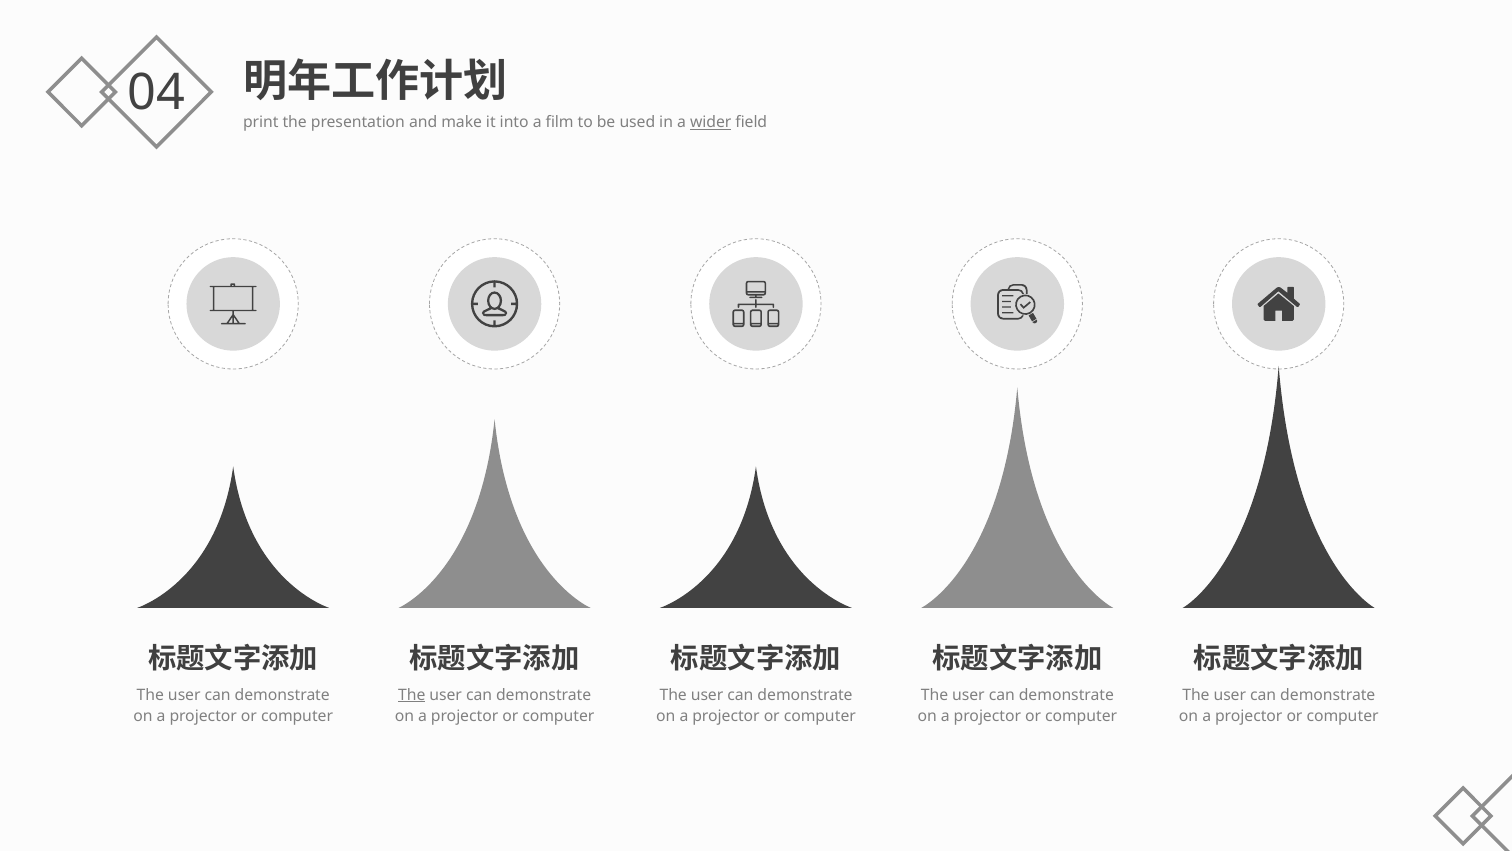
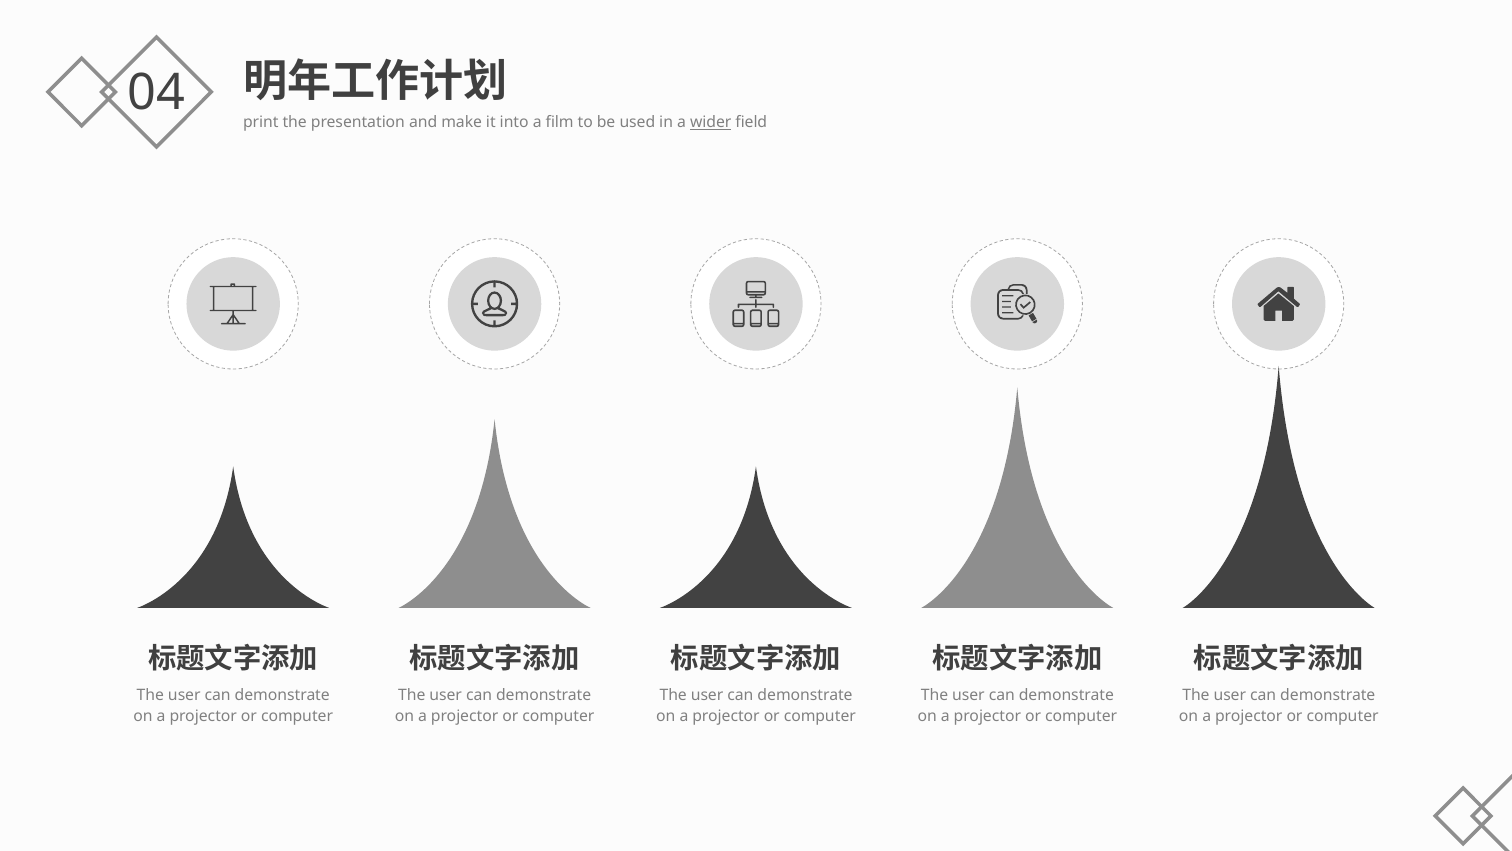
The underline: present -> none (412, 695)
